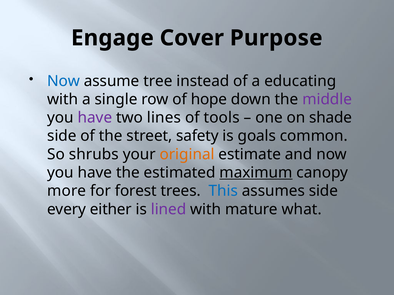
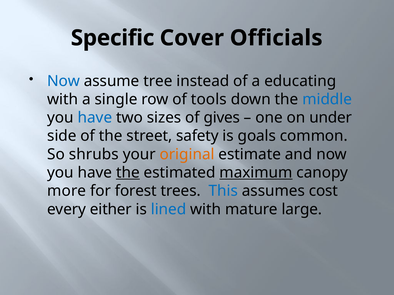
Engage: Engage -> Specific (113, 38)
Purpose: Purpose -> Officials (276, 38)
hope: hope -> tools (209, 99)
middle colour: purple -> blue (327, 99)
have colour: purple -> blue (95, 118)
lines: lines -> sizes (164, 118)
tools: tools -> gives (222, 118)
shade: shade -> under (331, 118)
the underline: none -> present (128, 173)
assumes side: side -> cost (323, 191)
lined colour: purple -> blue (169, 210)
what: what -> large (302, 210)
